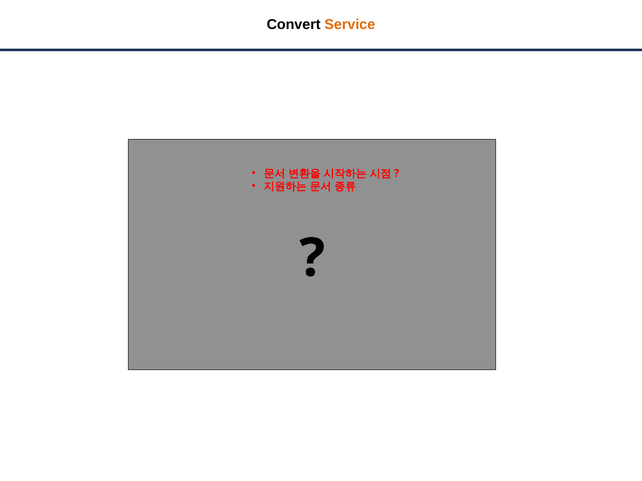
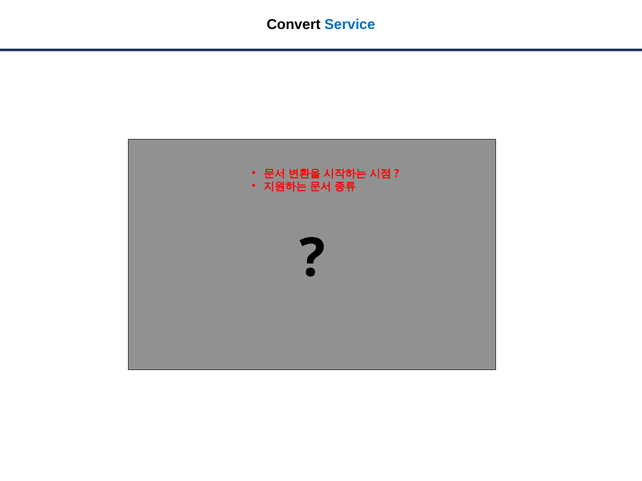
Service colour: orange -> blue (350, 24)
